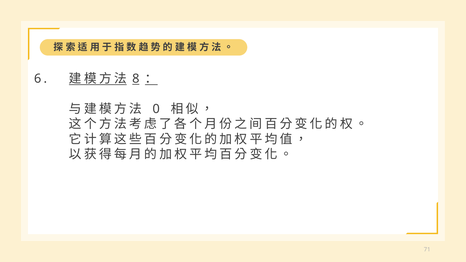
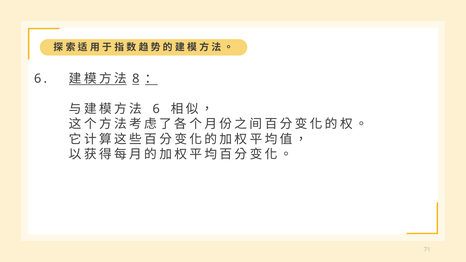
0: 0 -> 6 (156, 109)
